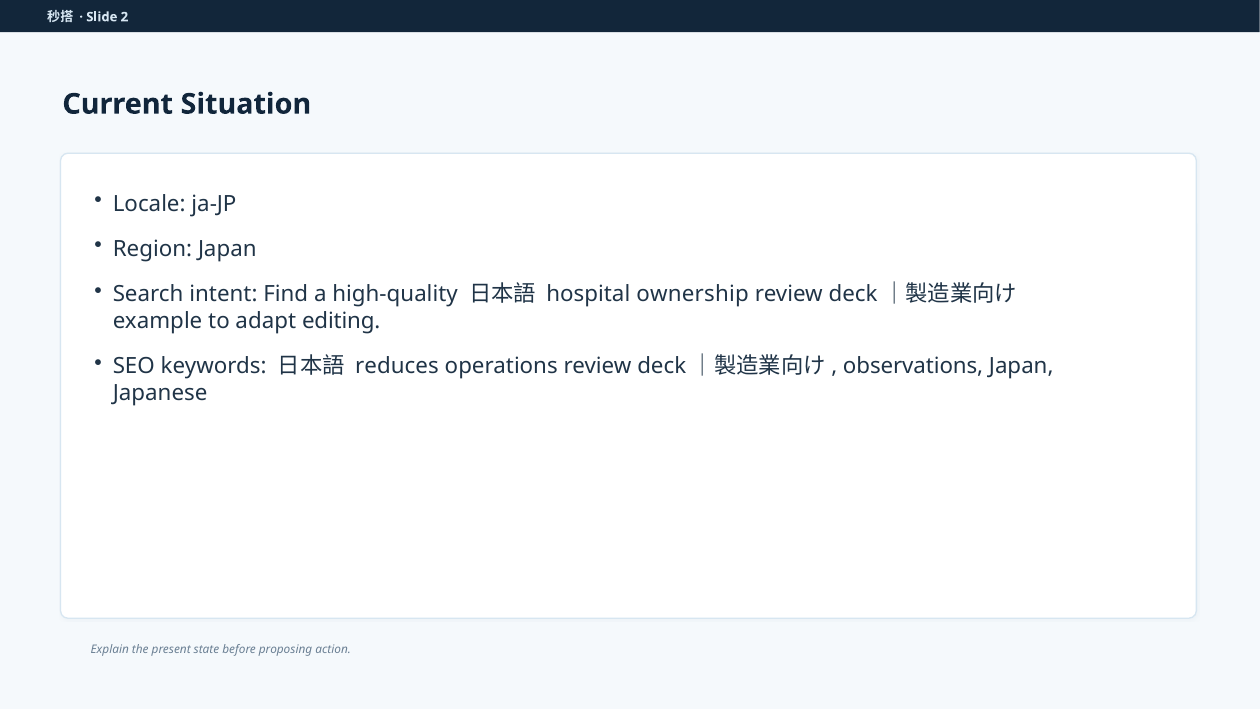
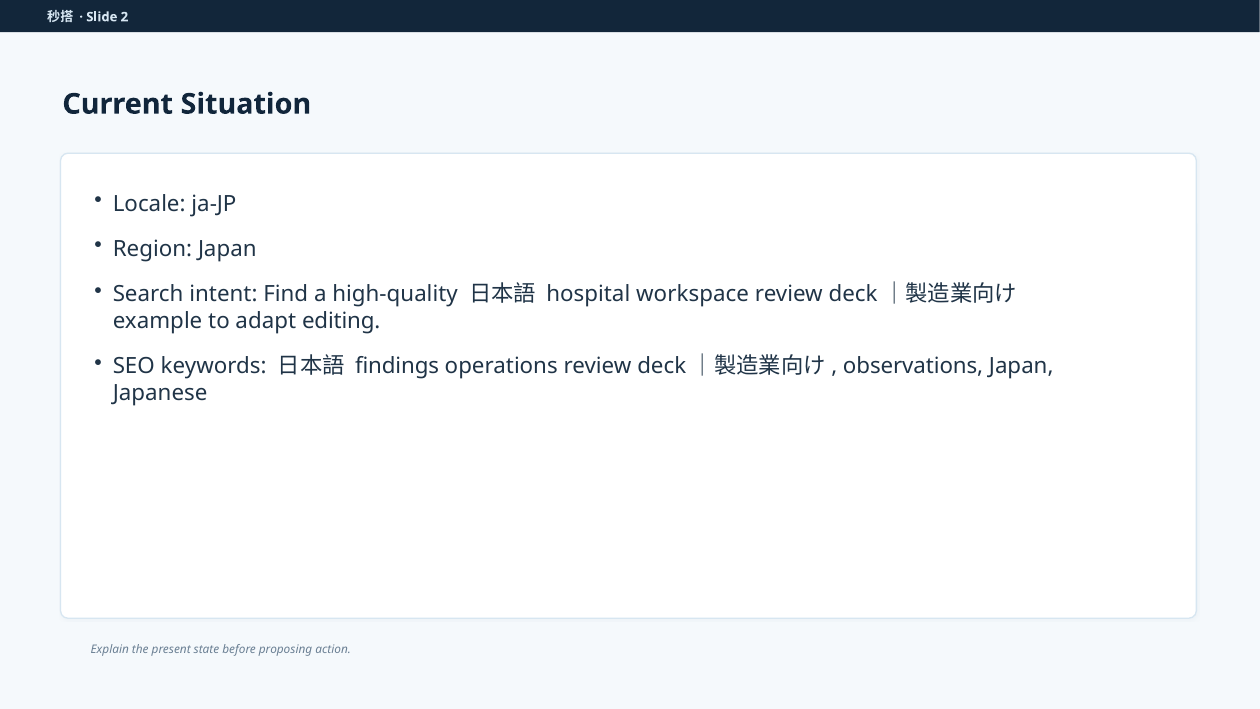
ownership: ownership -> workspace (693, 294)
reduces: reduces -> findings (397, 366)
